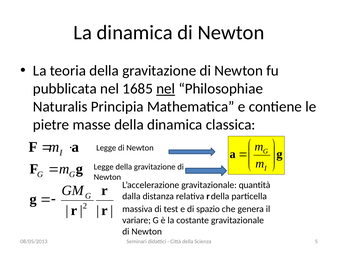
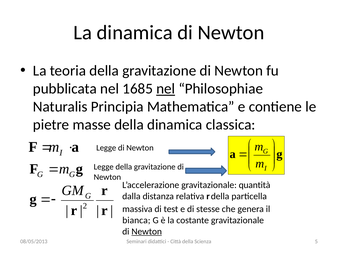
spazio: spazio -> stesse (208, 209)
variare: variare -> bianca (136, 221)
Newton underline: none -> present (147, 232)
